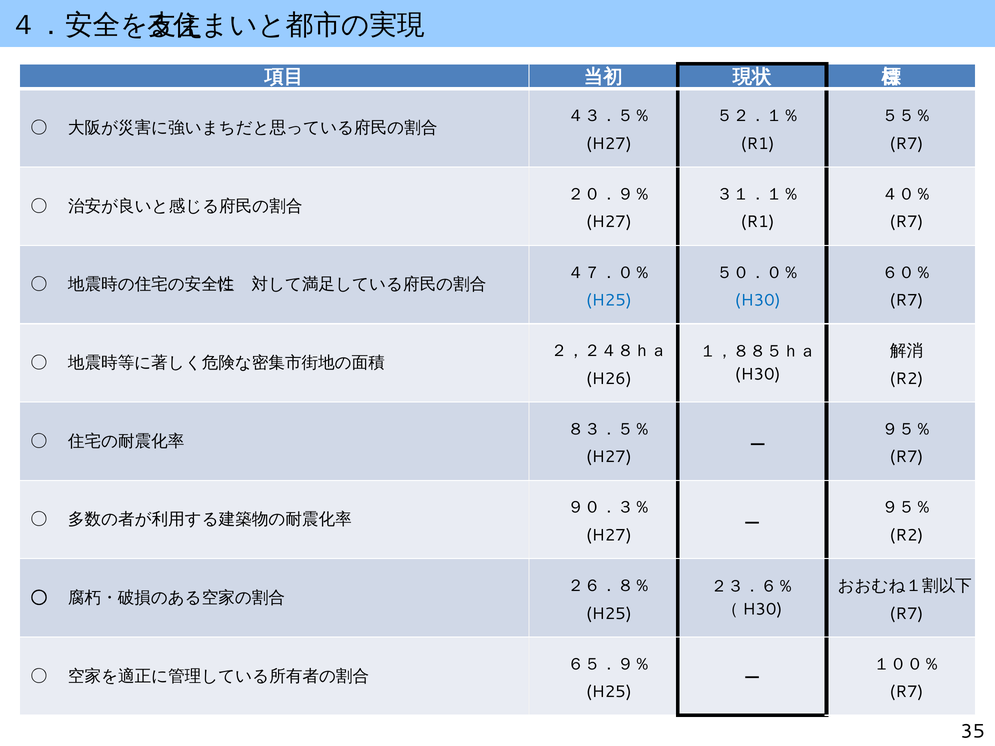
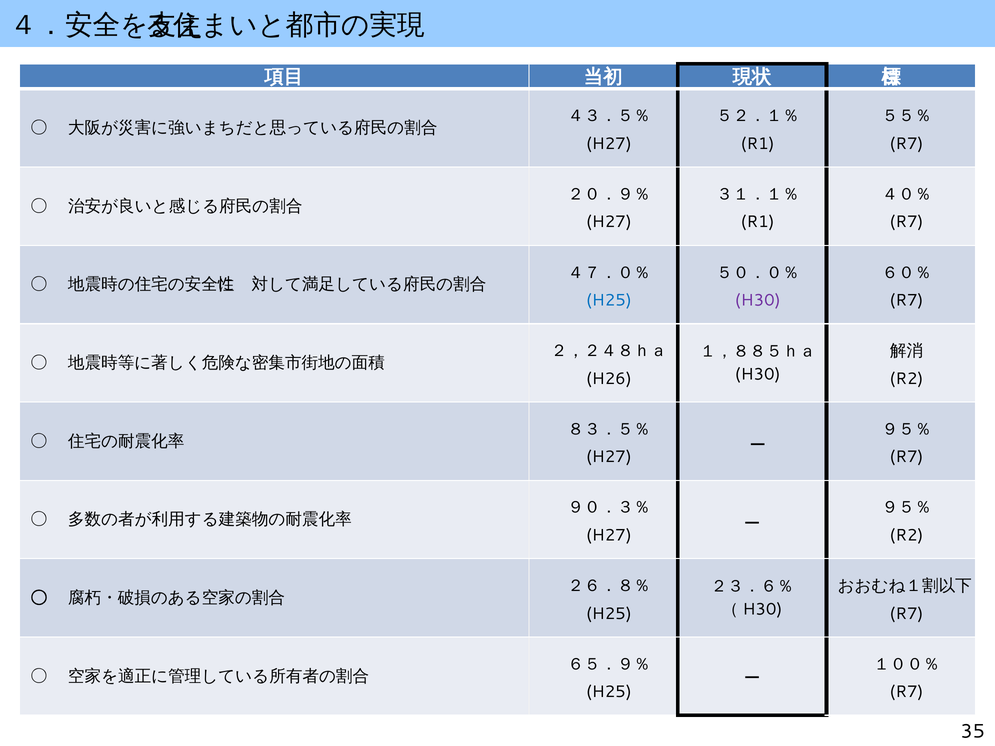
H30 colour: blue -> purple (758, 300)
